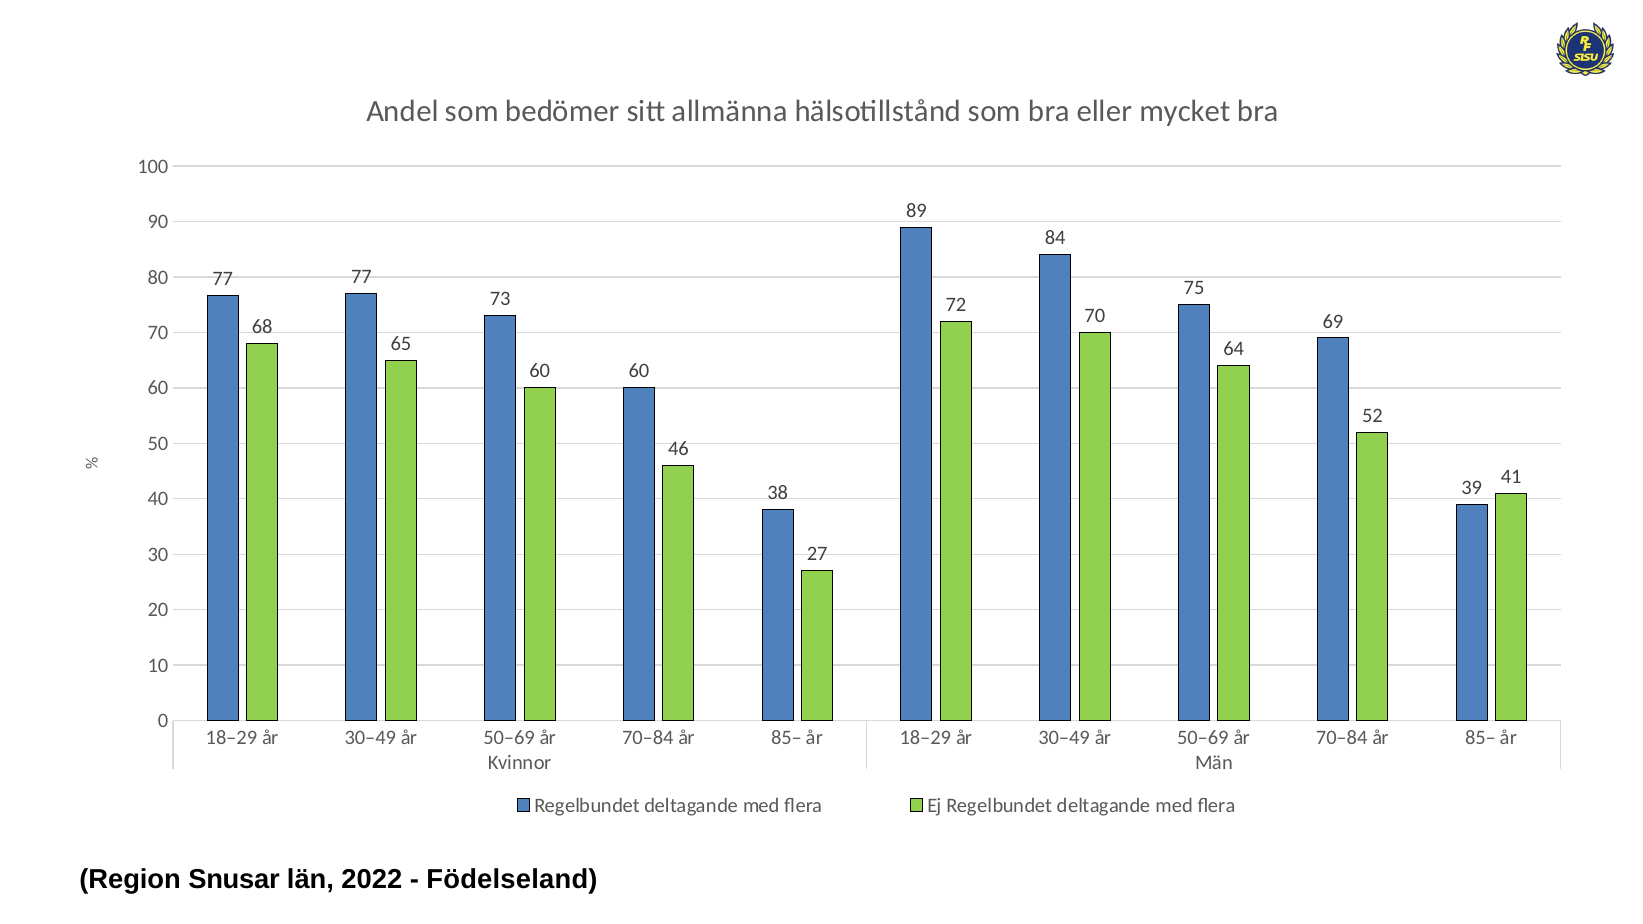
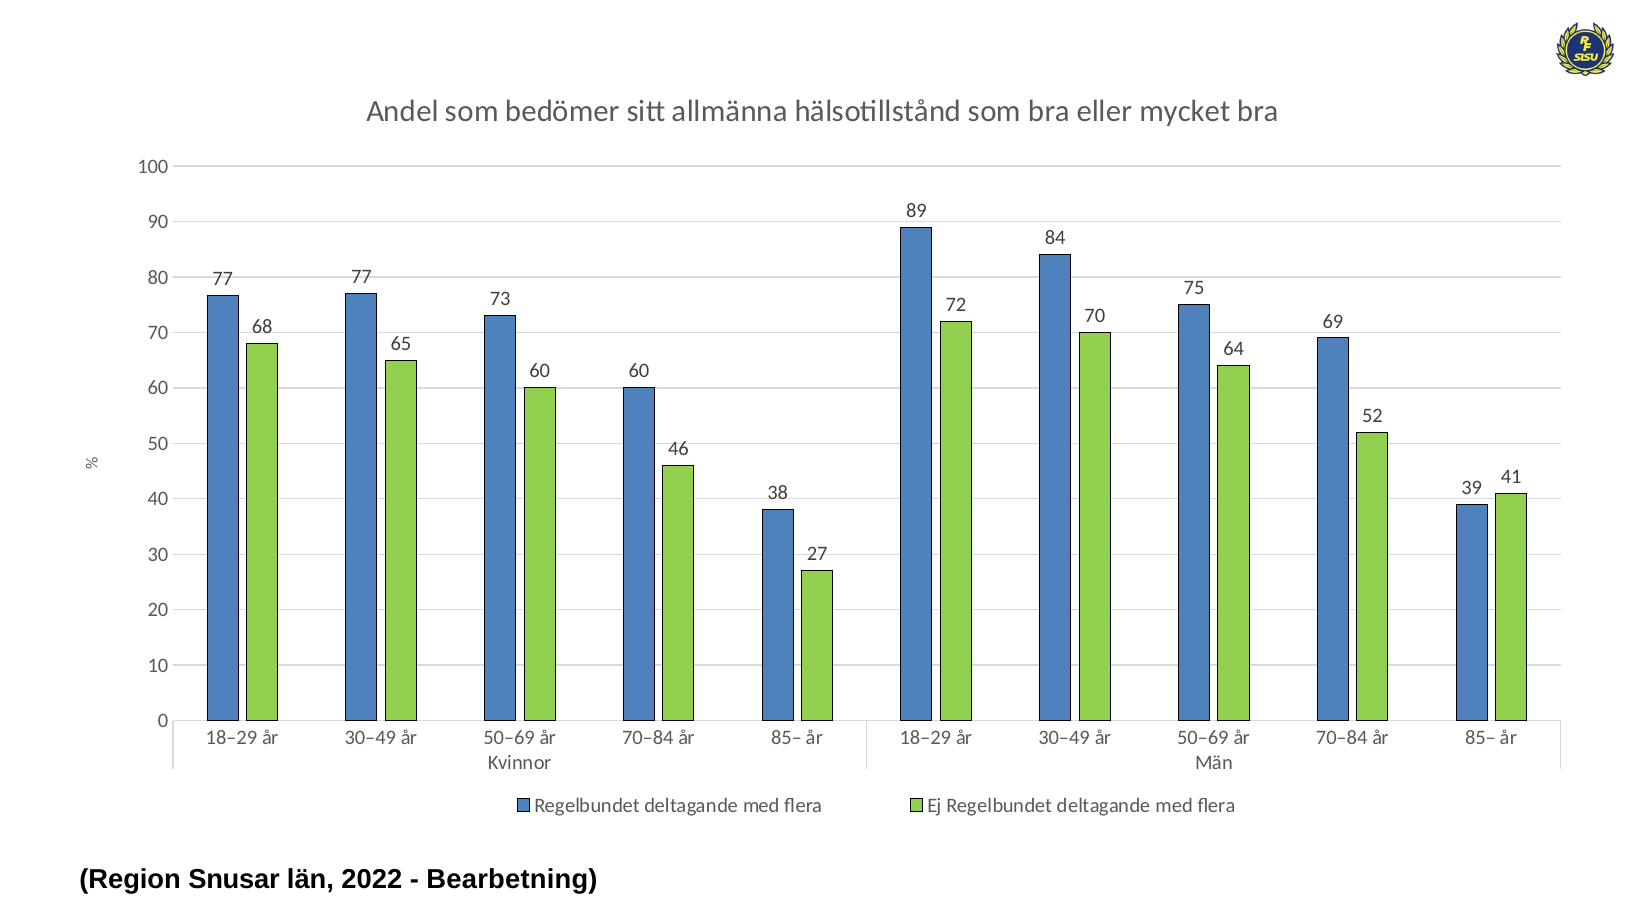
Födelseland: Födelseland -> Bearbetning (512, 879)
